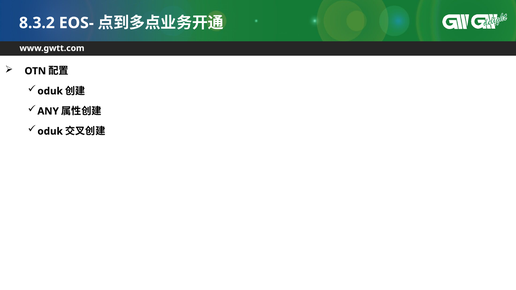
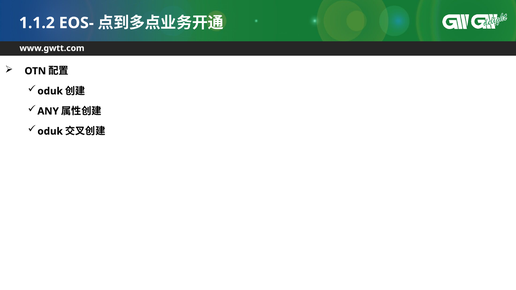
8.3.2: 8.3.2 -> 1.1.2 (37, 23)
